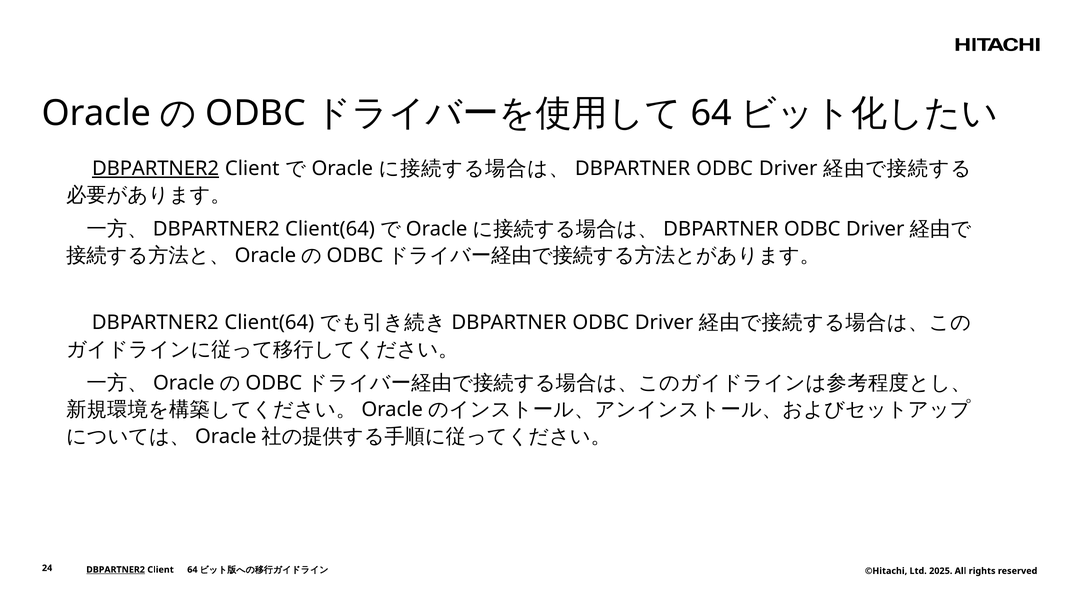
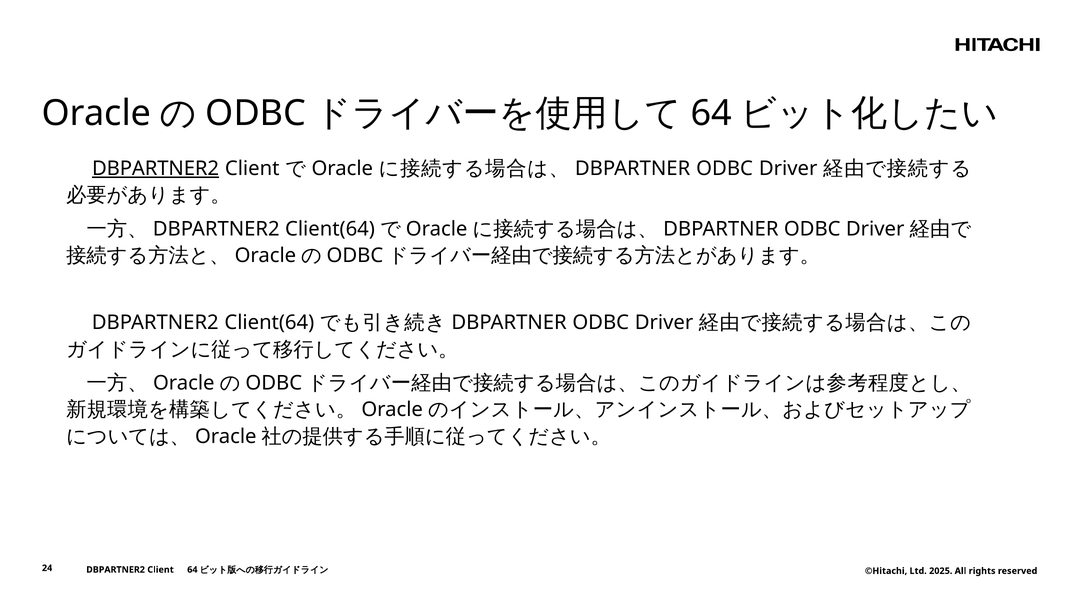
DBPARTNER2 underline: present -> none (116, 570)
